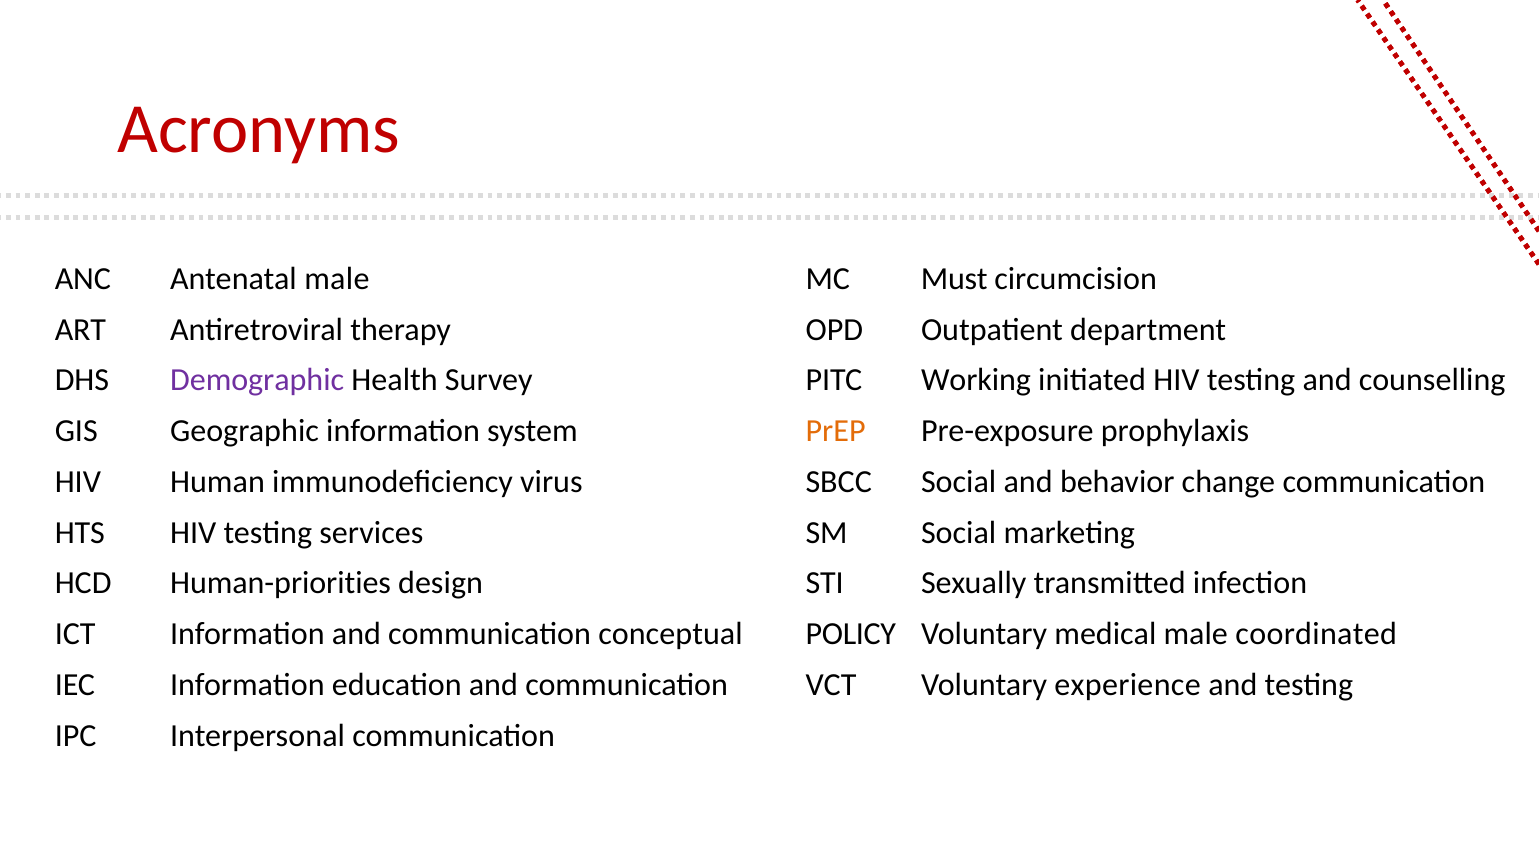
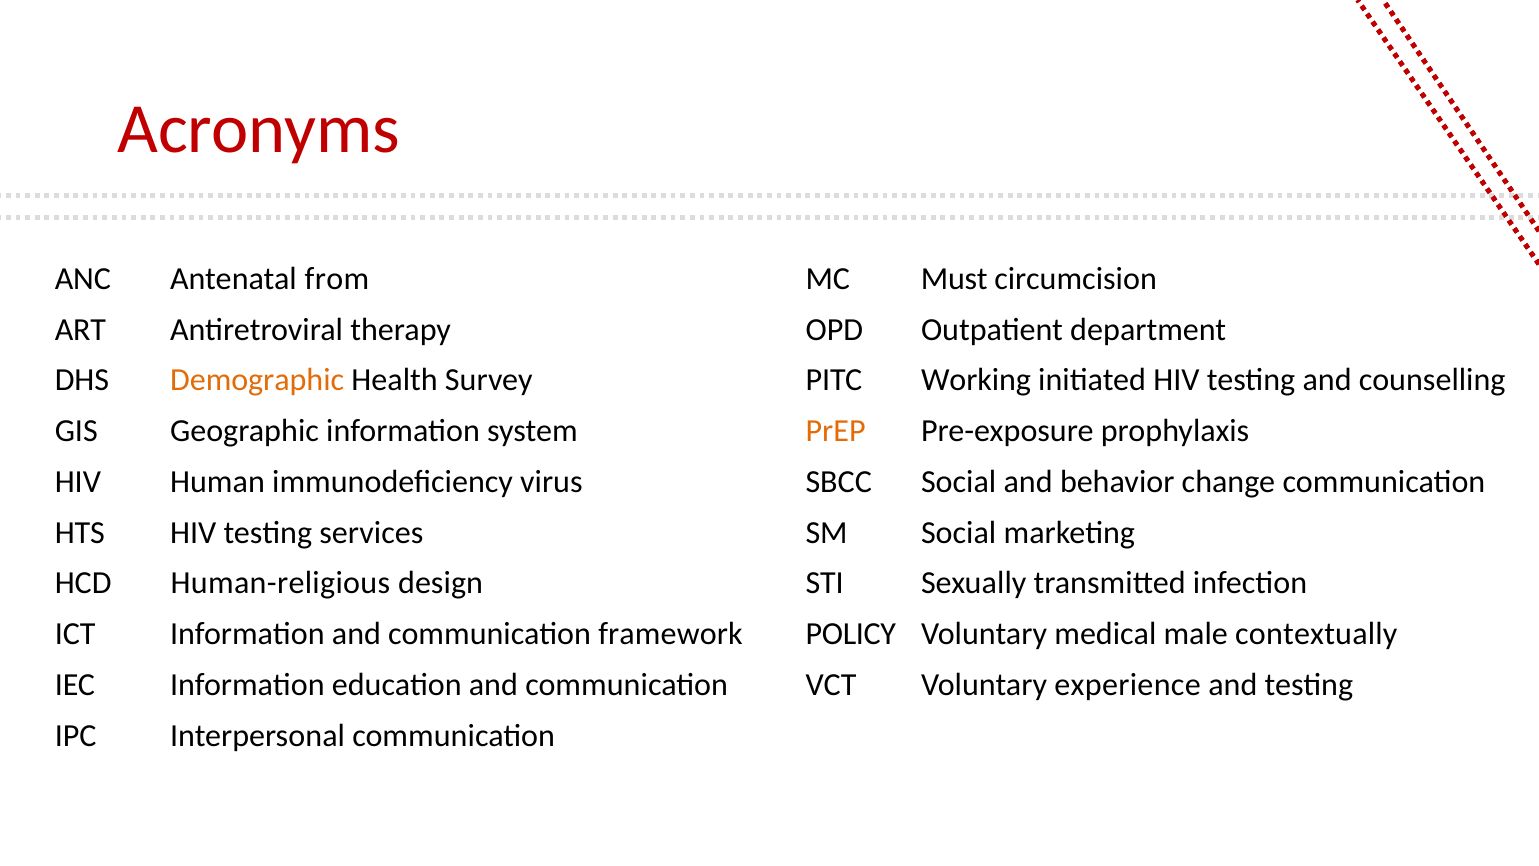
Antenatal male: male -> from (337, 279)
Demographic colour: purple -> orange (257, 380)
Human-priorities: Human-priorities -> Human-religious (280, 583)
conceptual: conceptual -> framework (670, 634)
coordinated: coordinated -> contextually (1316, 634)
